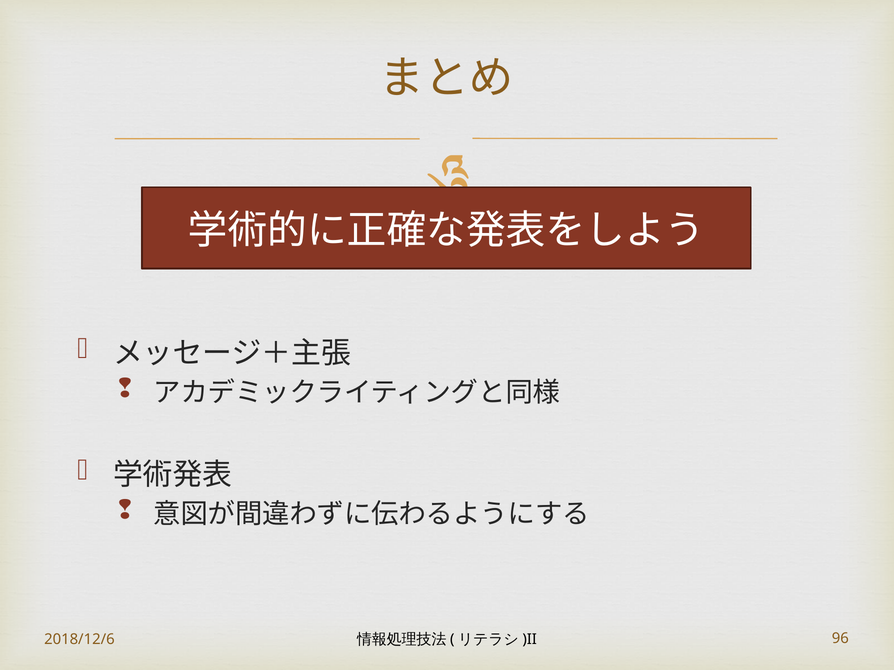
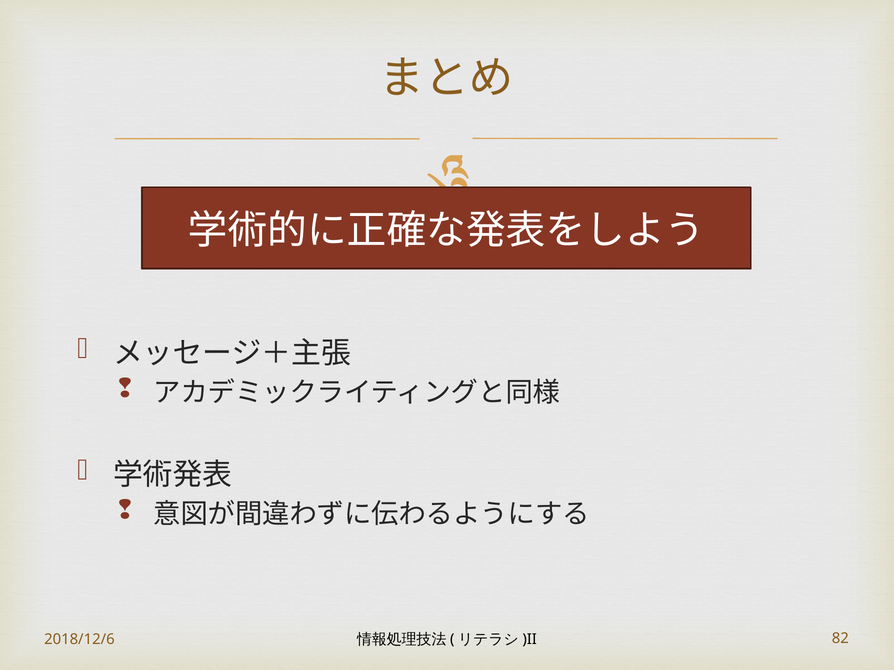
96: 96 -> 82 (840, 639)
